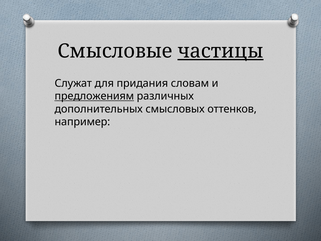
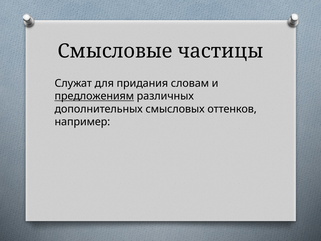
частицы underline: present -> none (221, 51)
